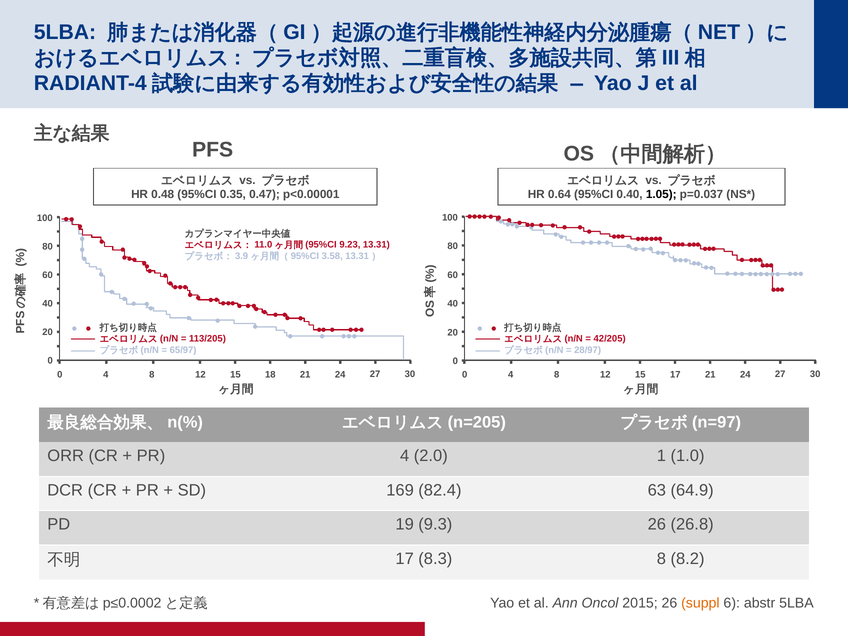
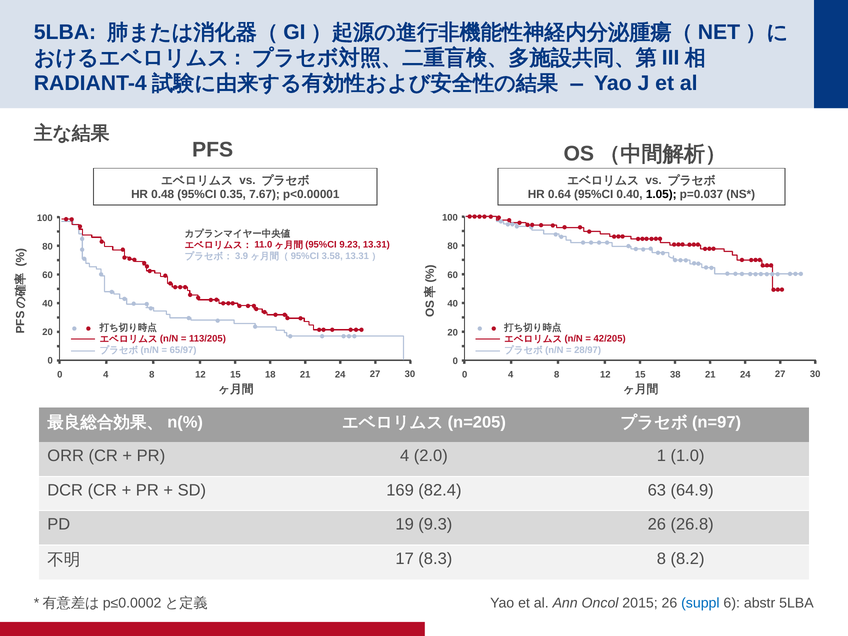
0.47: 0.47 -> 7.67 (265, 194)
15 17: 17 -> 38 (675, 374)
suppl colour: orange -> blue (700, 603)
